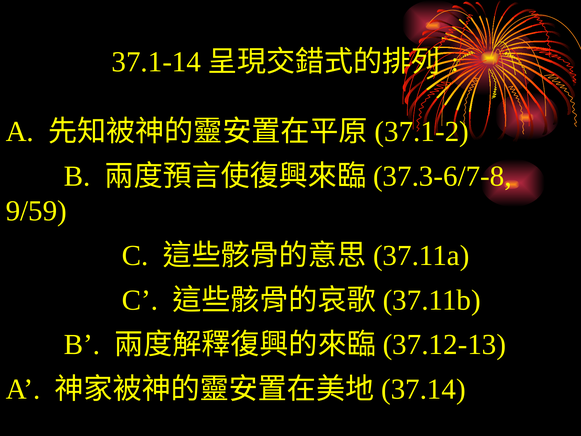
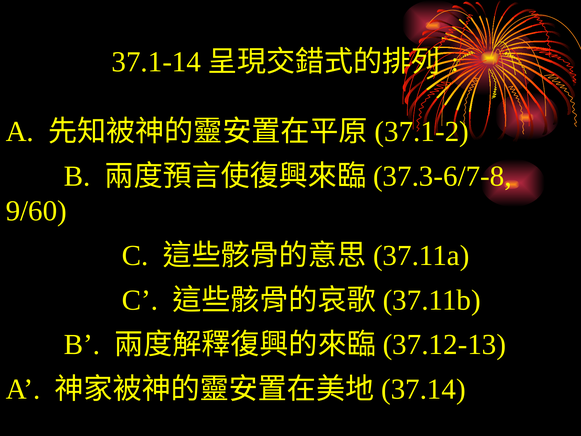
9/59: 9/59 -> 9/60 (36, 211)
